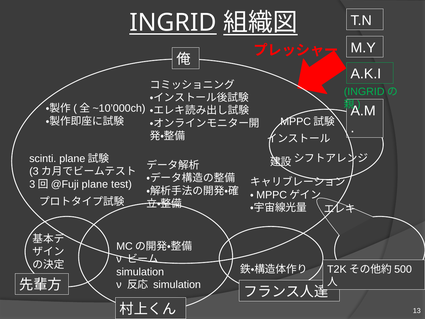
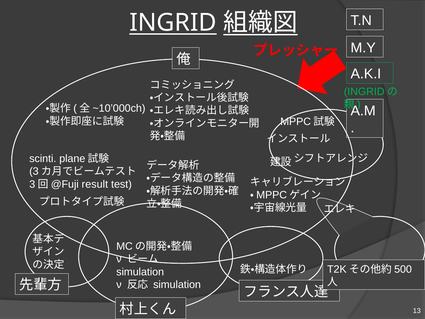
plane: plane -> result (95, 184)
